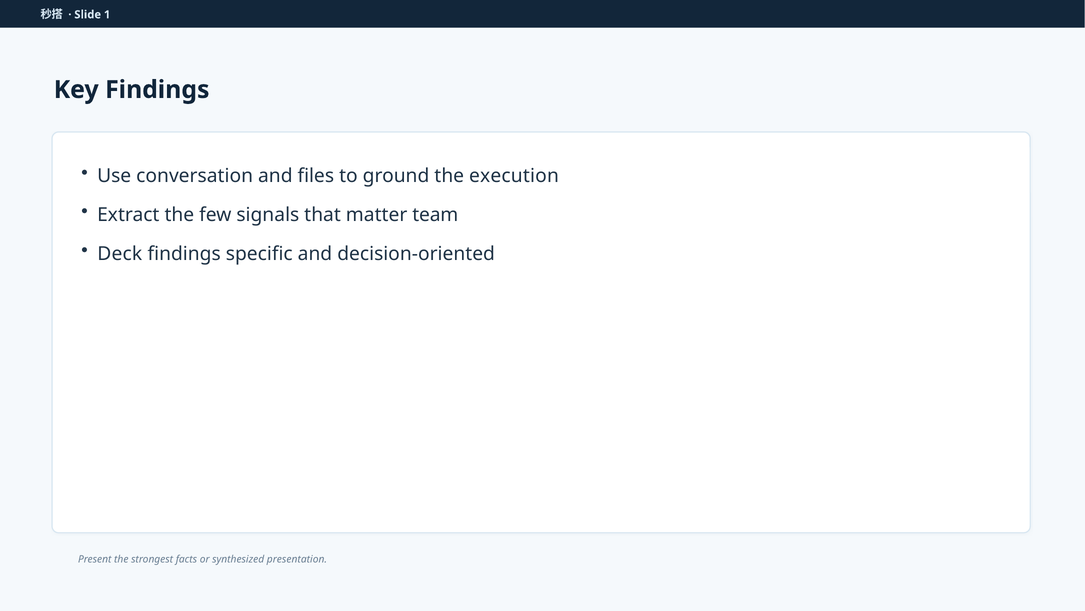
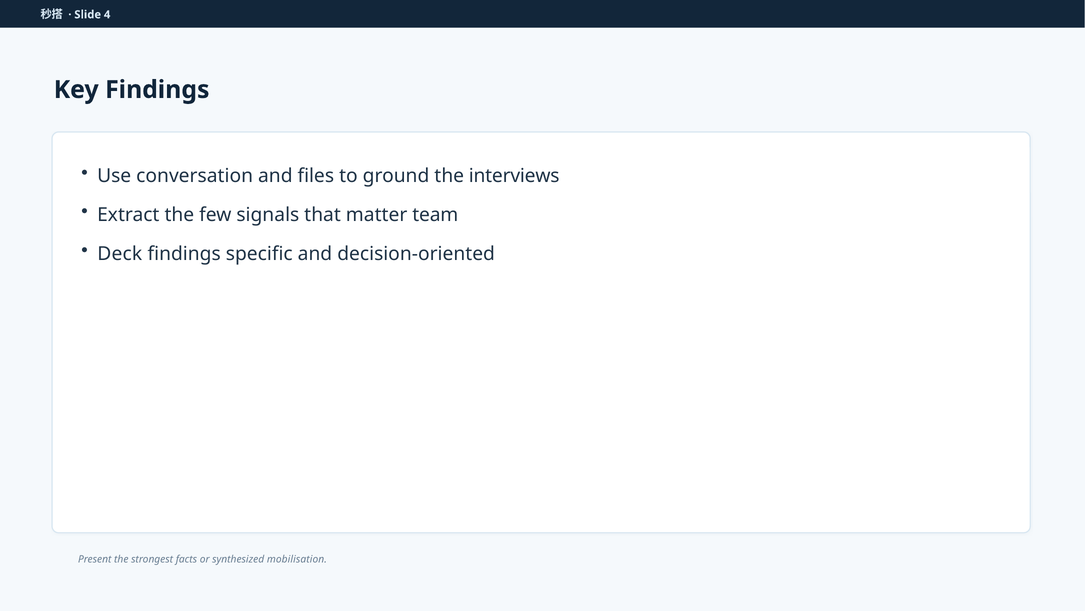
1: 1 -> 4 (107, 15)
execution: execution -> interviews (514, 176)
presentation: presentation -> mobilisation (297, 559)
